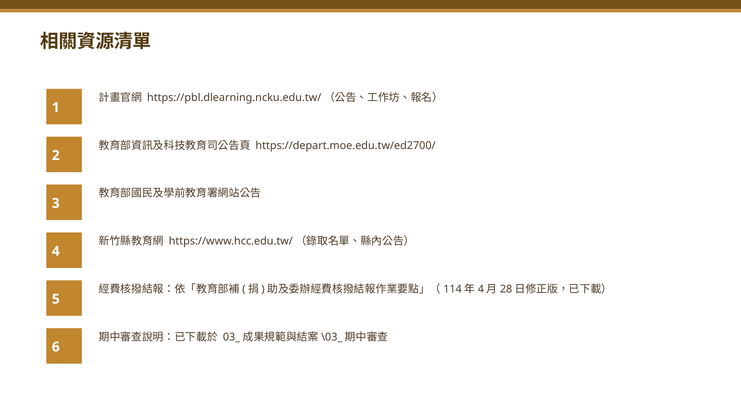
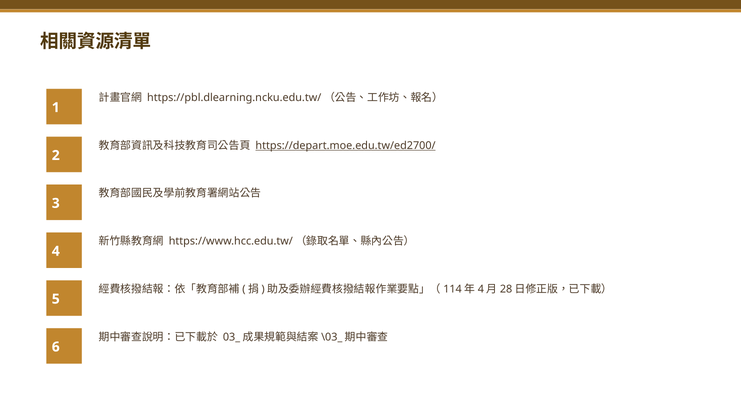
https://depart.moe.edu.tw/ed2700/ underline: none -> present (346, 145)
